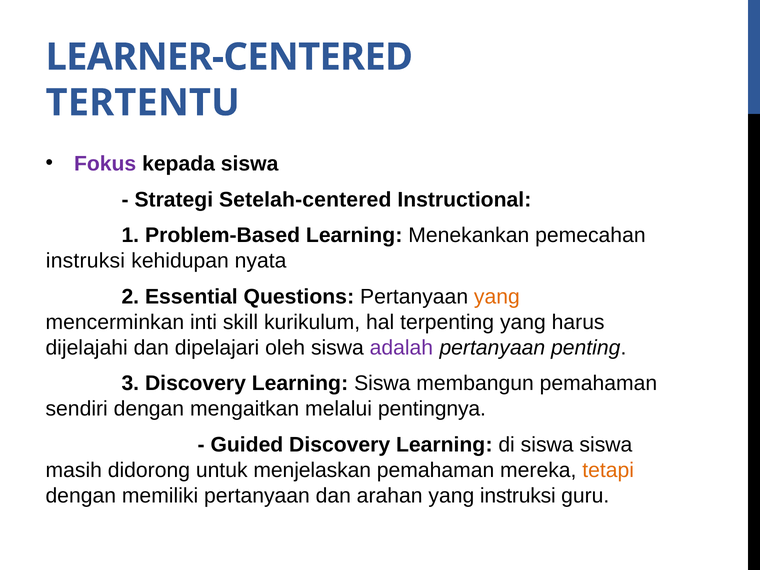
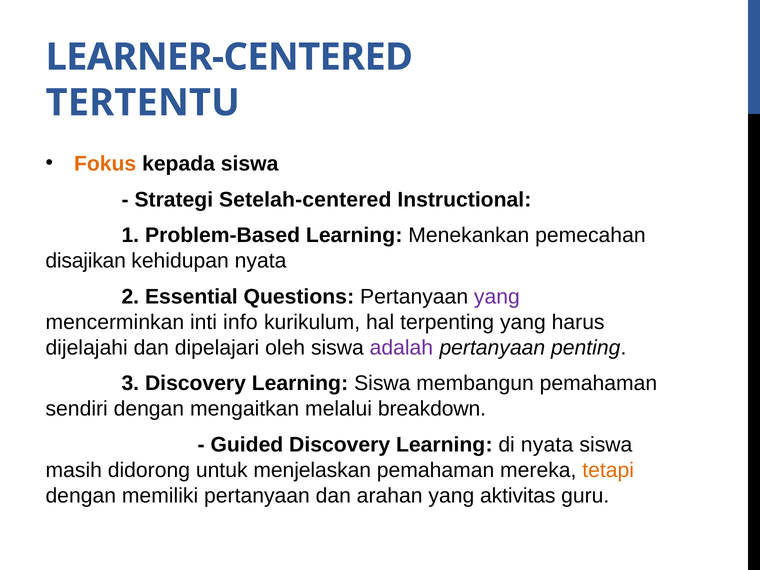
Fokus colour: purple -> orange (105, 164)
instruksi: instruksi -> disajikan (86, 261)
yang colour: orange -> purple (497, 297)
skill: skill -> info (240, 322)
pentingnya: pentingnya -> breakdown (432, 409)
di siswa: siswa -> nyata (547, 445)
yang instruksi: instruksi -> aktivitas (518, 496)
